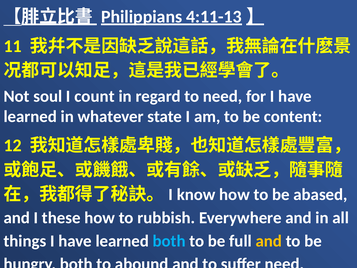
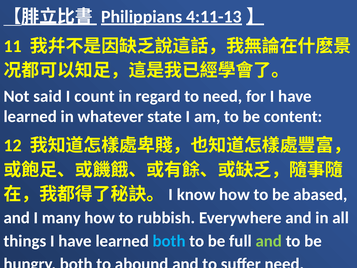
soul: soul -> said (48, 96)
these: these -> many (61, 218)
and colour: yellow -> light green (269, 241)
